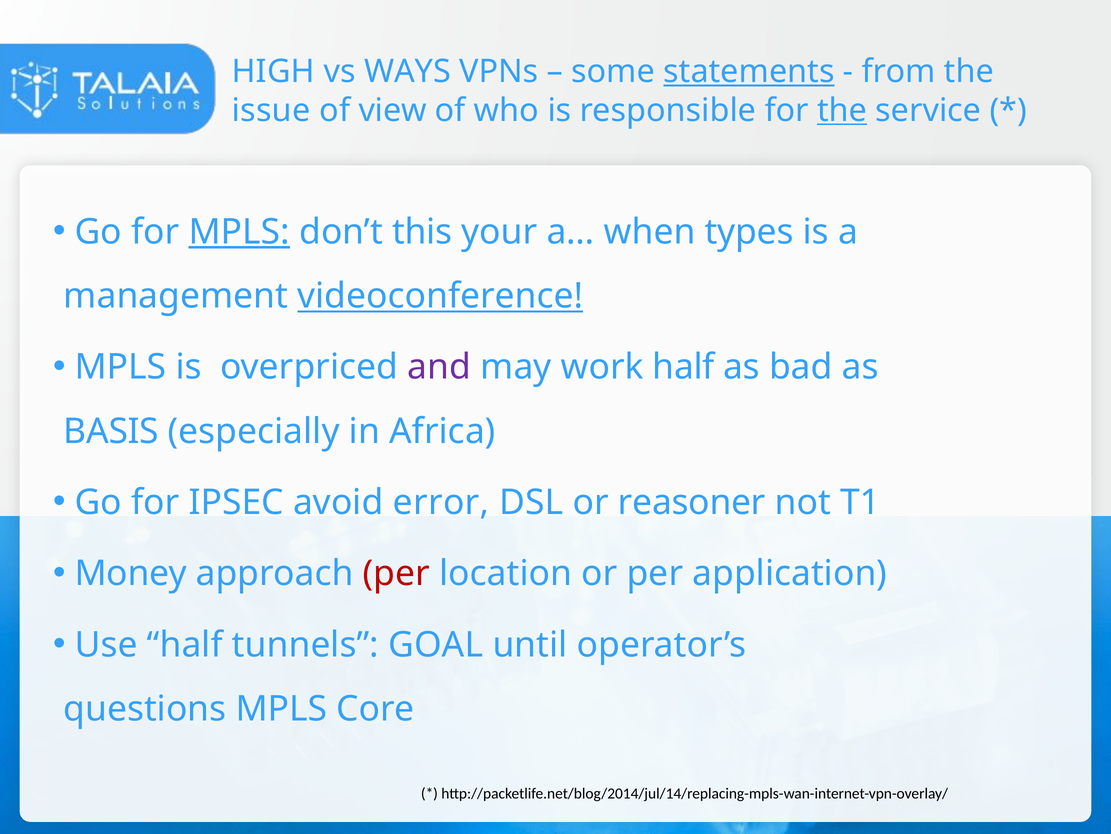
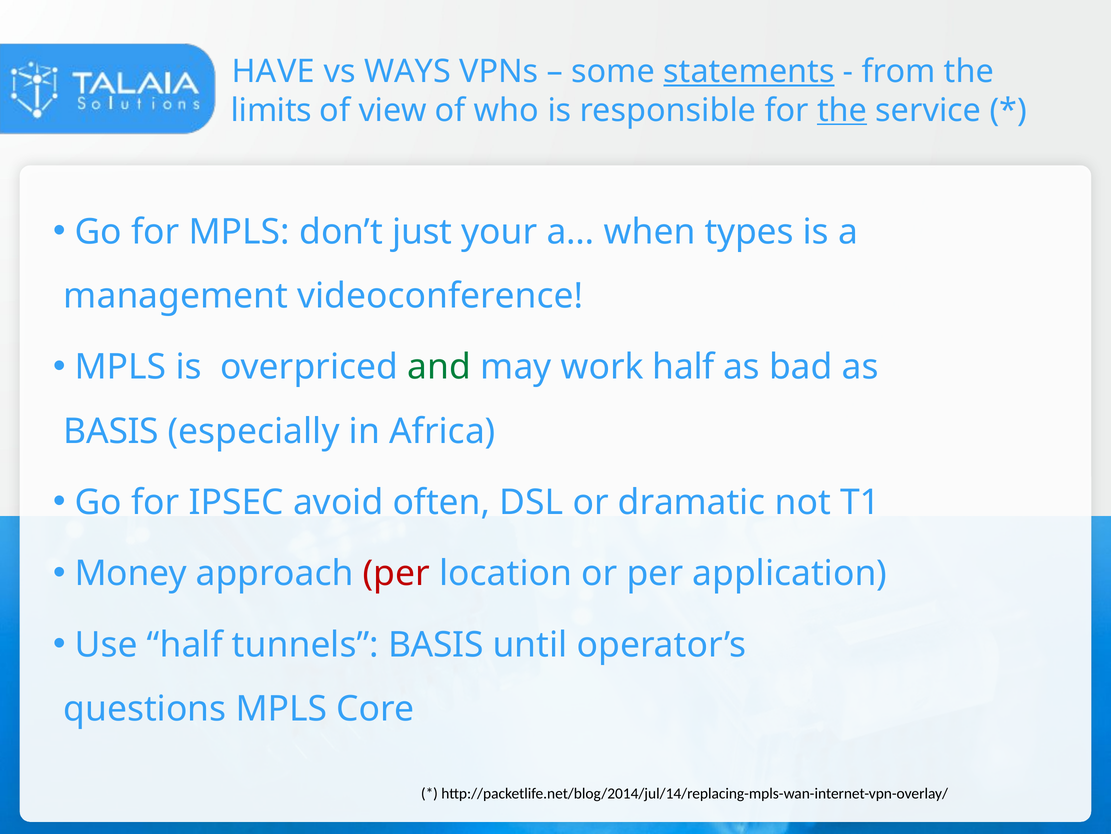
HIGH: HIGH -> HAVE (273, 71)
issue: issue -> limits (271, 110)
MPLS underline: present -> none (239, 232)
this: this -> just (422, 232)
videoconference underline: present -> none (440, 296)
and colour: purple -> green (439, 367)
error: error -> often (441, 502)
reasoner: reasoner -> dramatic (692, 502)
tunnels GOAL: GOAL -> BASIS (436, 644)
